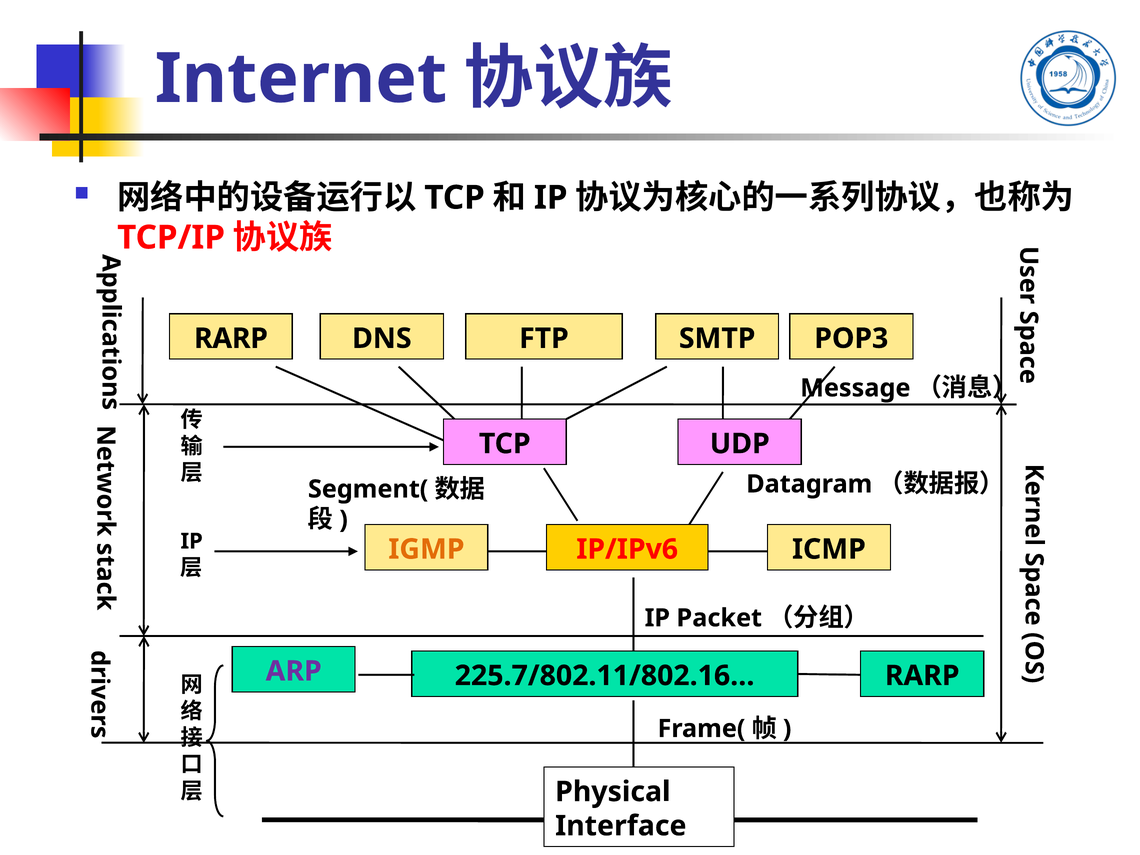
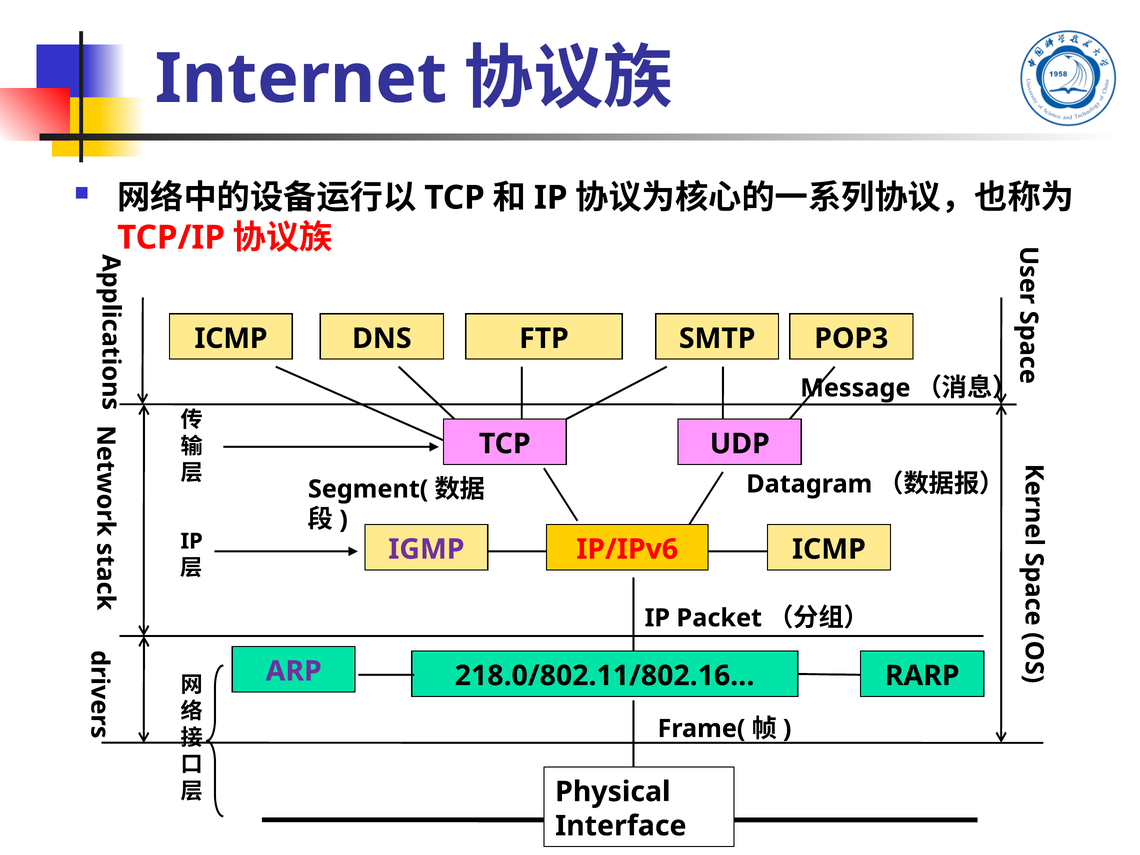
RARP: RARP -> ICMP (231, 338)
IGMP colour: orange -> purple (426, 549)
225.7/802.11/802.16…: 225.7/802.11/802.16… -> 218.0/802.11/802.16… (605, 676)
